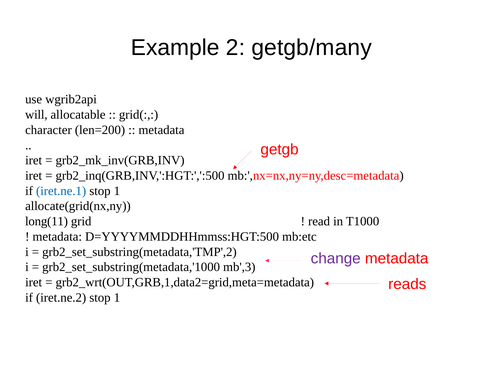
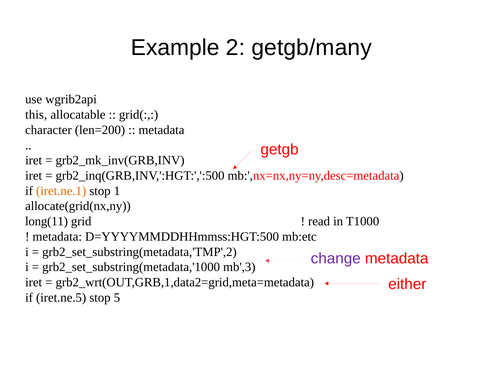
will: will -> this (36, 115)
iret.ne.1 colour: blue -> orange (61, 191)
reads: reads -> either (407, 284)
iret.ne.2: iret.ne.2 -> iret.ne.5 (61, 298)
1: 1 -> 5 (117, 298)
